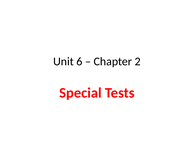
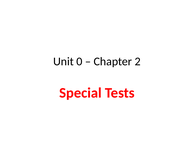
6: 6 -> 0 (79, 62)
